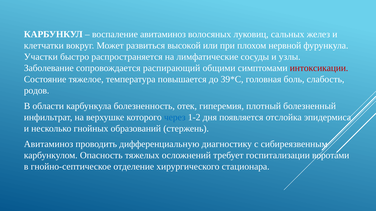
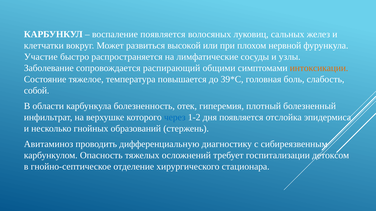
воспаление авитаминоз: авитаминоз -> появляется (163, 34)
Участки: Участки -> Участие (41, 57)
интоксикации colour: red -> orange (319, 68)
родов: родов -> собой (37, 91)
воротами: воротами -> детоксом (331, 156)
